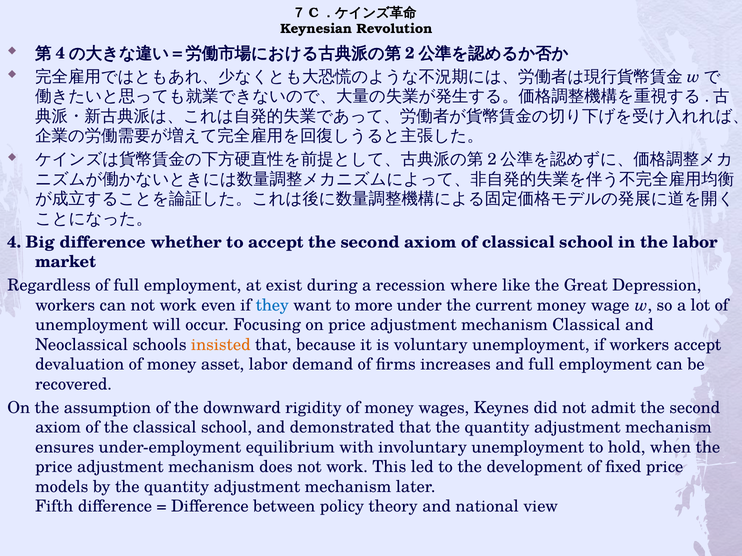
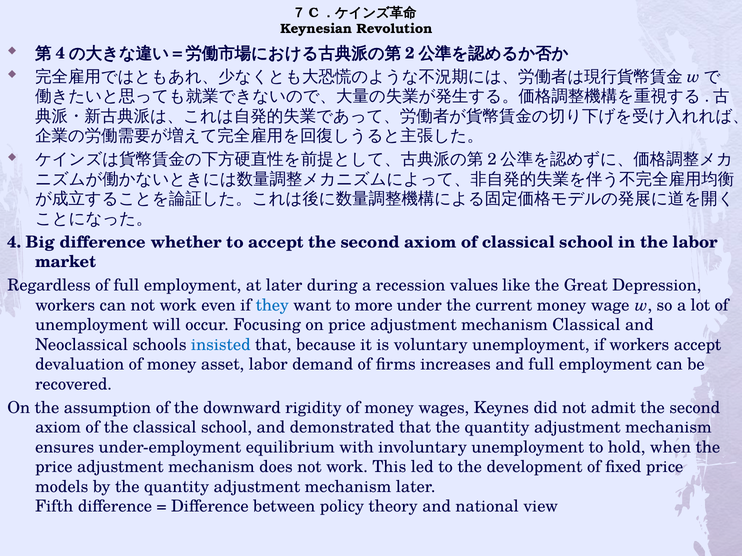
at exist: exist -> later (284, 286)
where: where -> values (474, 286)
insisted colour: orange -> blue (221, 345)
